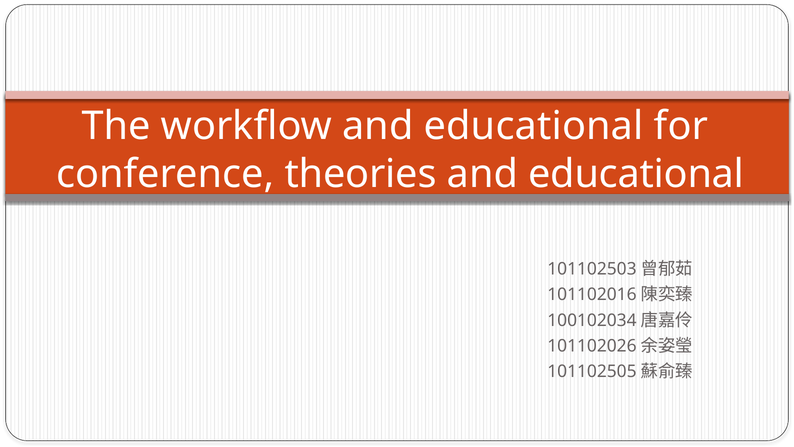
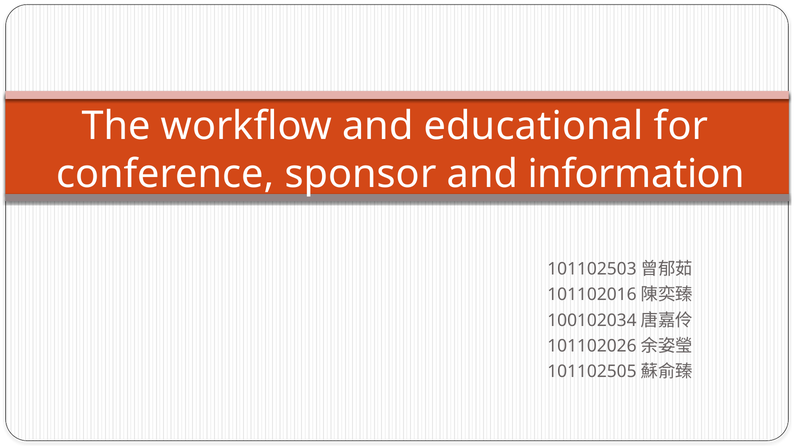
theories: theories -> sponsor (361, 174)
educational: educational -> information (636, 174)
